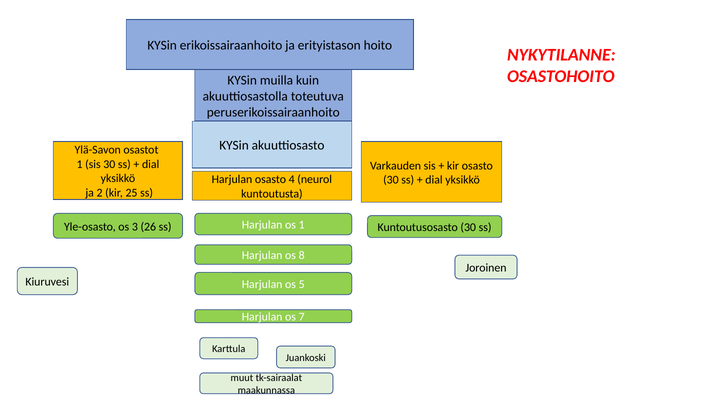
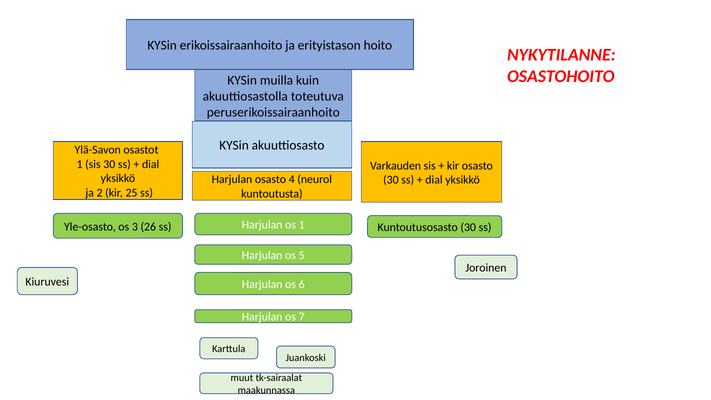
8: 8 -> 5 (302, 255)
5: 5 -> 6 (302, 284)
